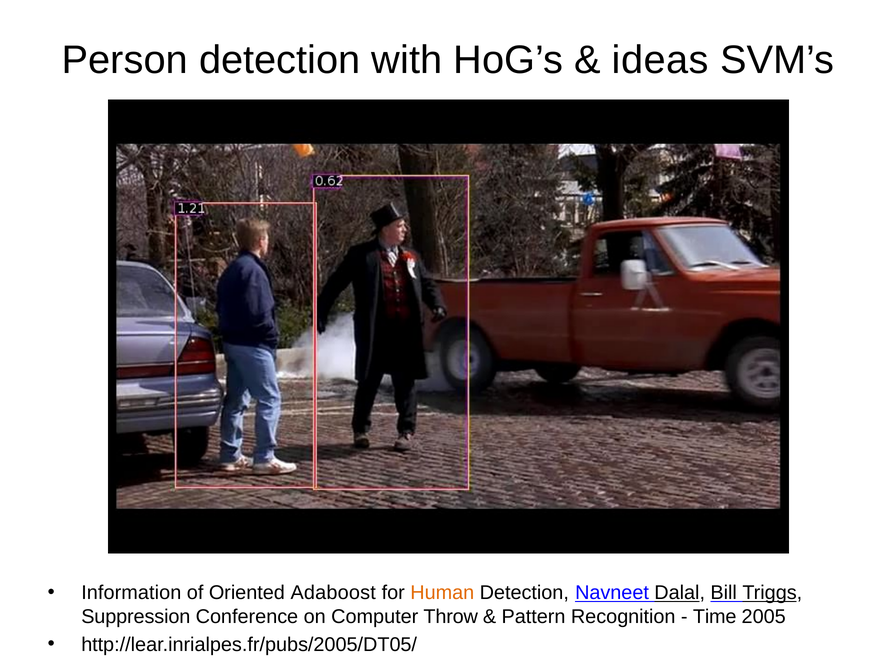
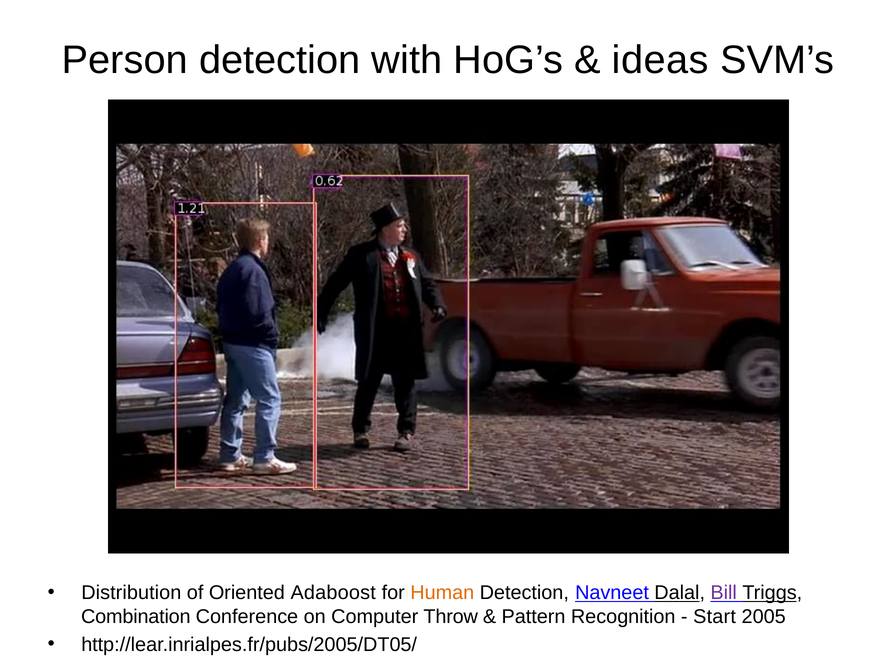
Information: Information -> Distribution (131, 593)
Bill colour: black -> purple (724, 593)
Suppression: Suppression -> Combination (136, 617)
Time: Time -> Start (715, 617)
